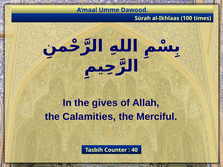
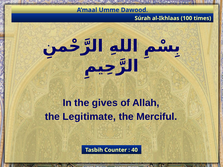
Calamities: Calamities -> Legitimate (89, 117)
